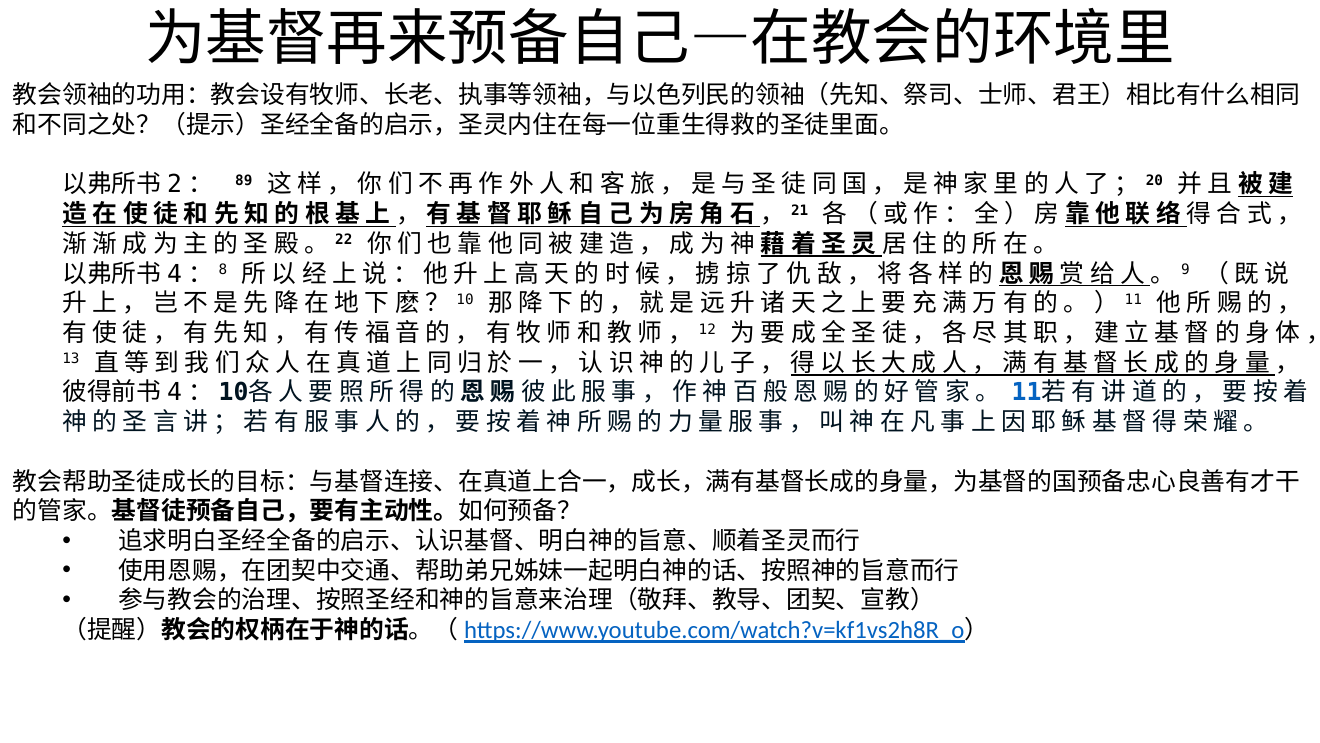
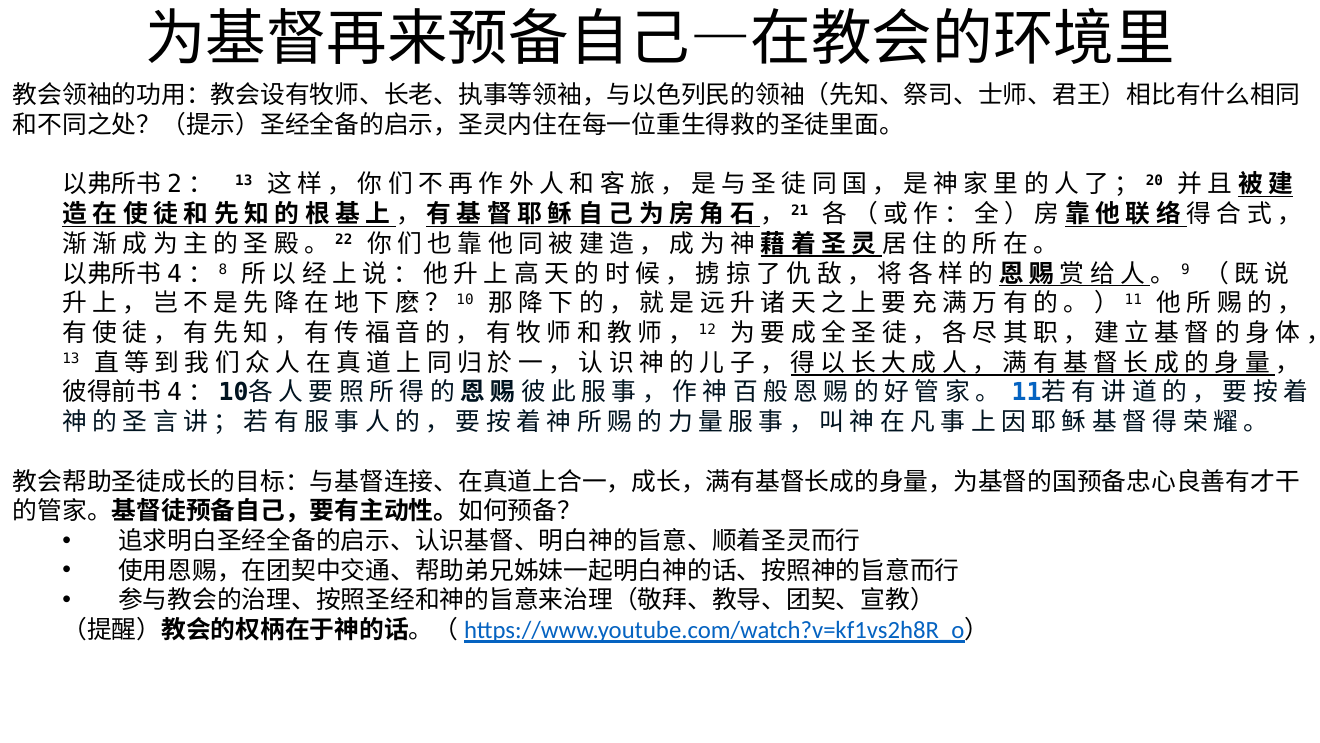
89: 89 -> 13 (244, 181)
